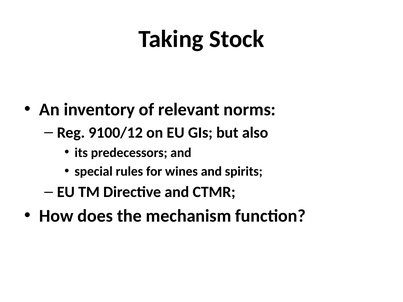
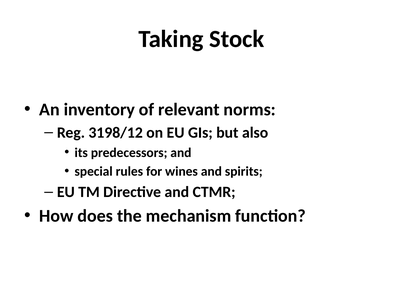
9100/12: 9100/12 -> 3198/12 (116, 133)
